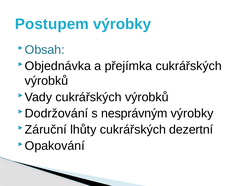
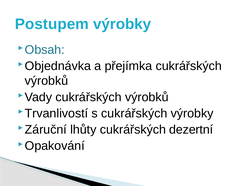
Dodržování: Dodržování -> Trvanlivostí (56, 113)
s nesprávným: nesprávným -> cukrářských (134, 113)
